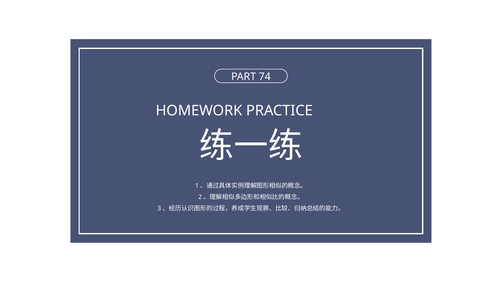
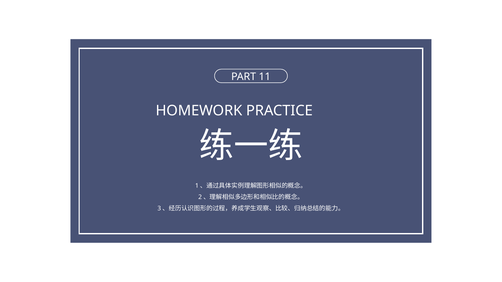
74: 74 -> 11 (265, 77)
